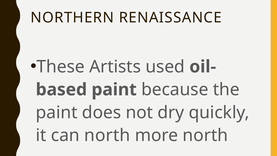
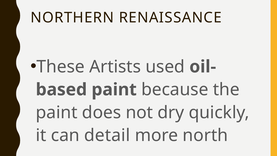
can north: north -> detail (107, 135)
